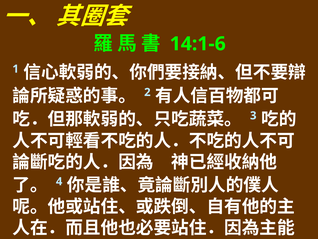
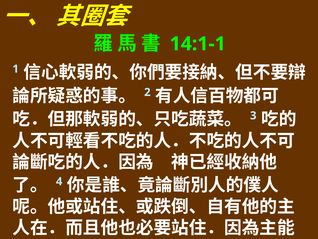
14:1-6: 14:1-6 -> 14:1-1 (198, 44)
